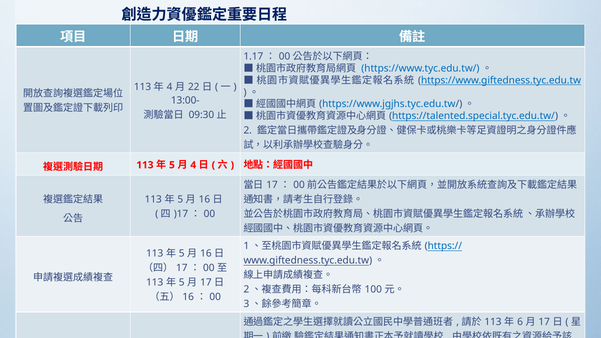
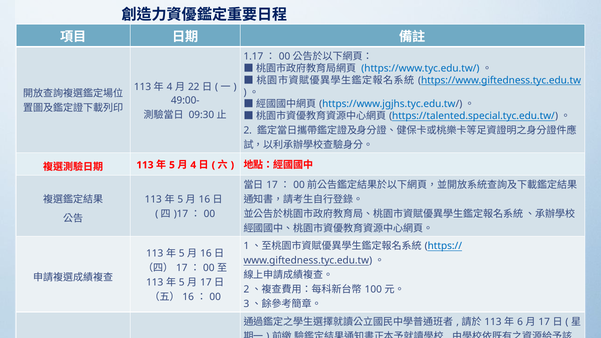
13:00-: 13:00- -> 49:00- (185, 100)
